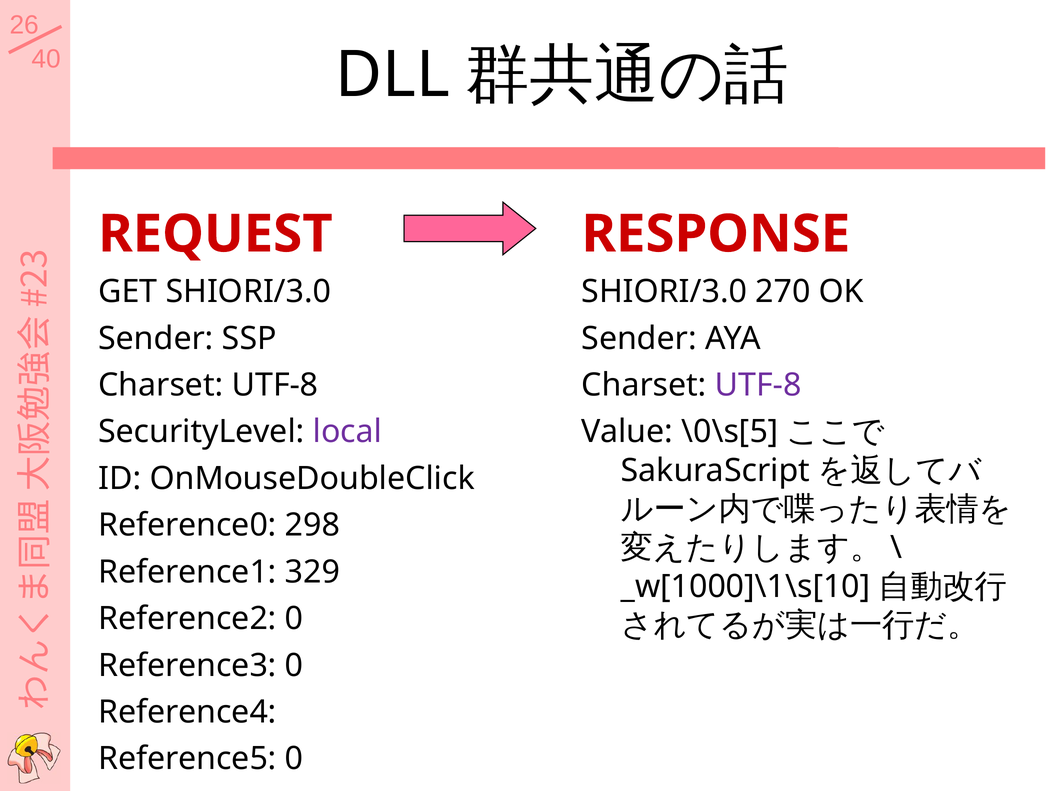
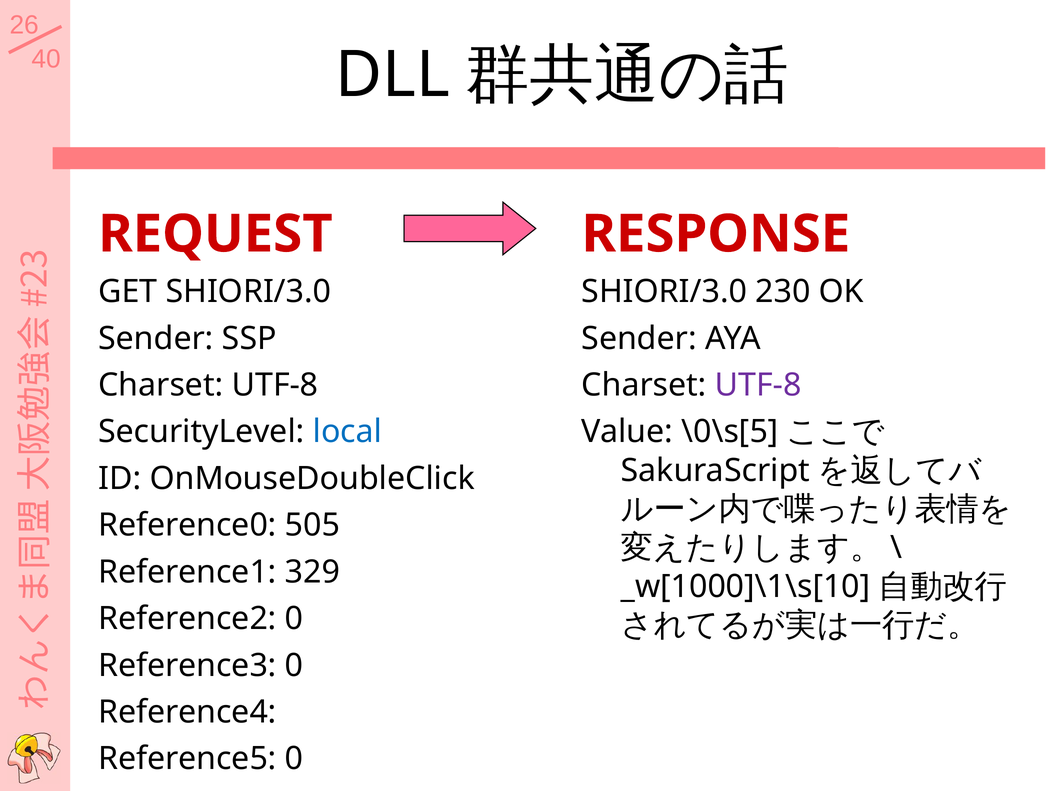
270: 270 -> 230 (783, 292)
local colour: purple -> blue (347, 432)
298: 298 -> 505 (312, 525)
